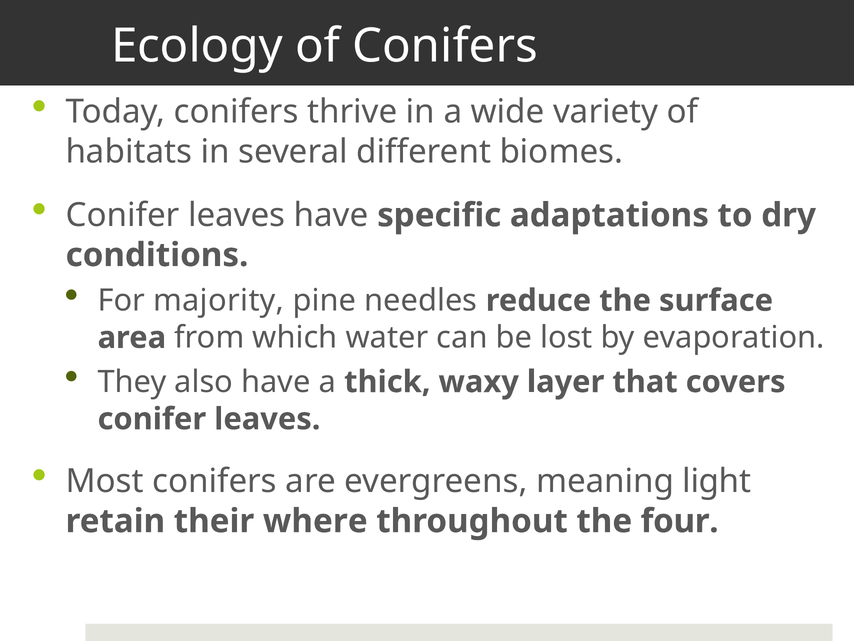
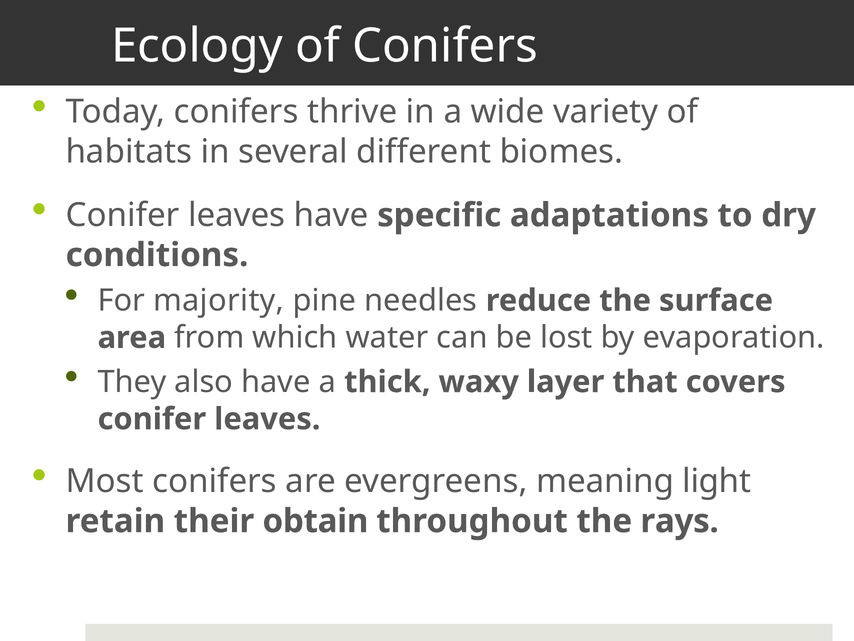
where: where -> obtain (315, 521)
four: four -> rays (680, 521)
